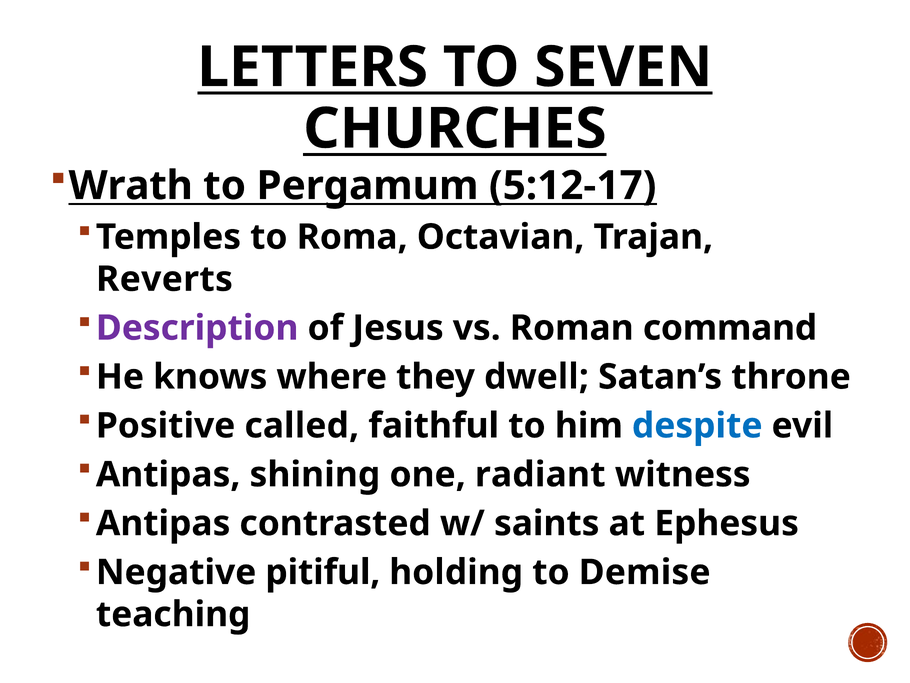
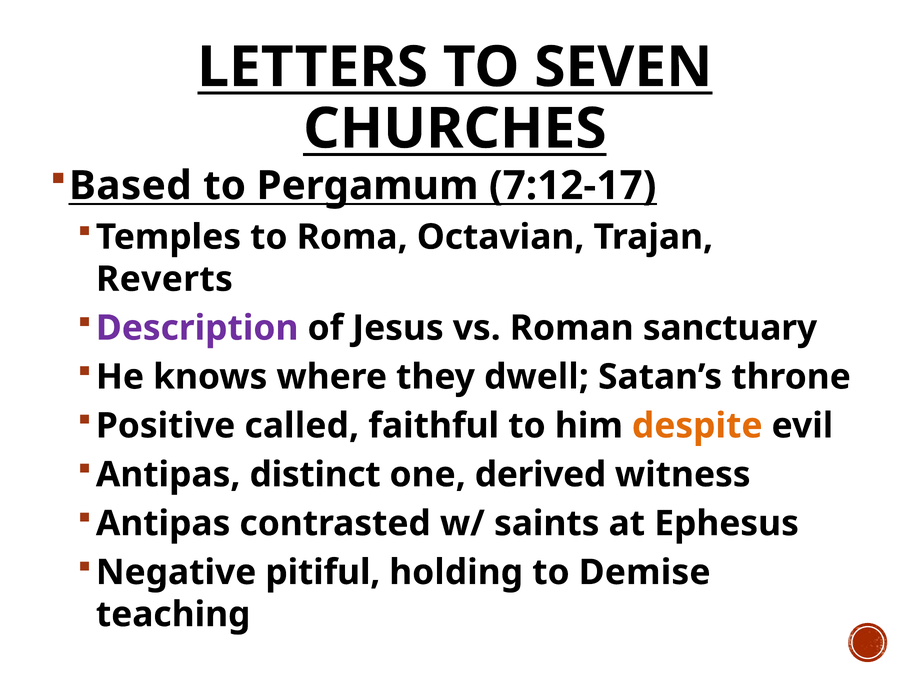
Wrath: Wrath -> Based (130, 186)
5:12-17: 5:12-17 -> 7:12-17 (573, 186)
command: command -> sanctuary (730, 328)
despite colour: blue -> orange (697, 425)
shining: shining -> distinct (315, 474)
radiant: radiant -> derived (541, 474)
